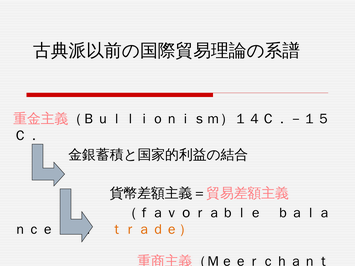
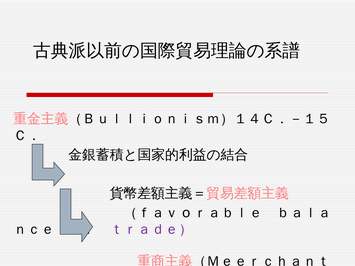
ｔｒａｄｅ） colour: orange -> purple (151, 230)
